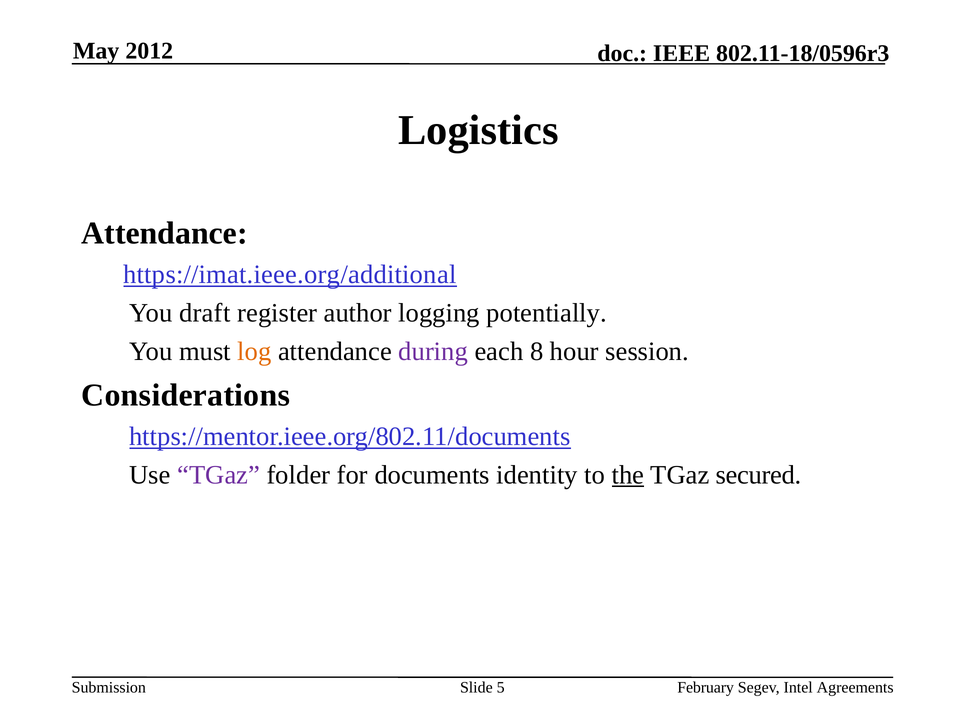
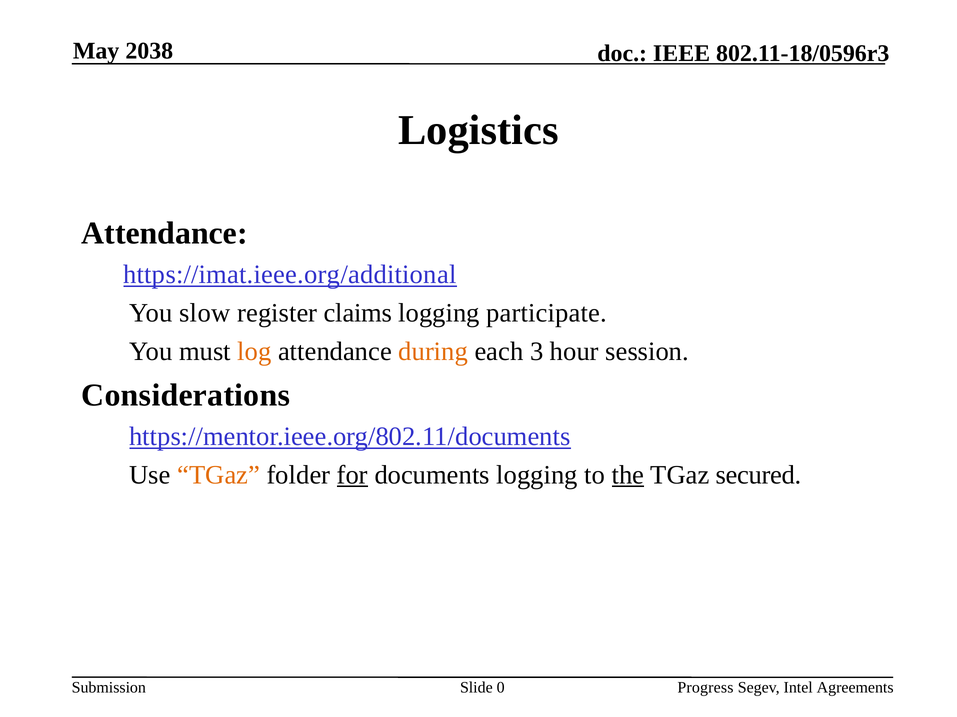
2012: 2012 -> 2038 (149, 51)
draft: draft -> slow (205, 313)
author: author -> claims (358, 313)
potentially: potentially -> participate (547, 313)
during colour: purple -> orange (433, 352)
8: 8 -> 3 (537, 352)
TGaz colour: purple -> orange (219, 475)
for underline: none -> present (352, 475)
documents identity: identity -> logging (537, 475)
5: 5 -> 0 (501, 688)
February: February -> Progress (705, 688)
